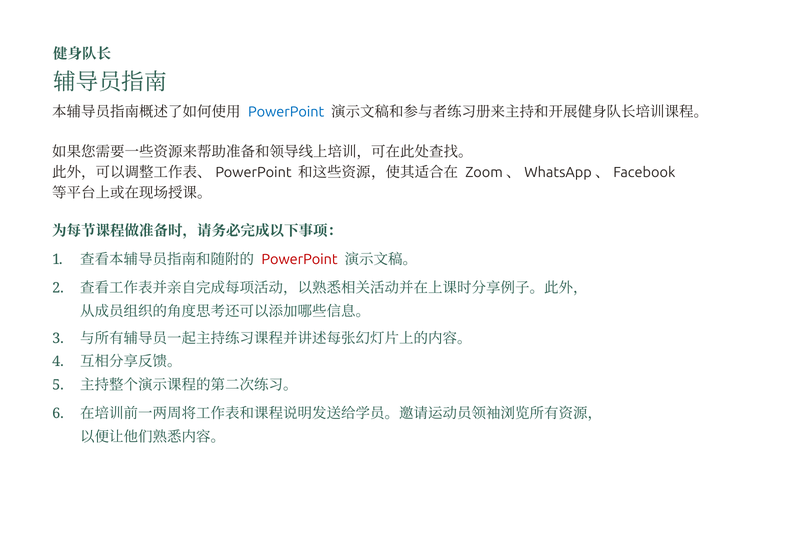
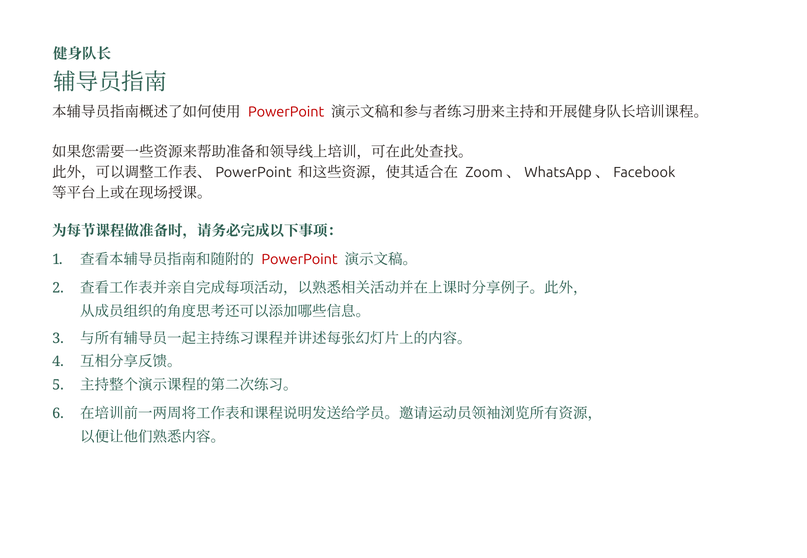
PowerPoint colour: blue -> red (286, 112)
